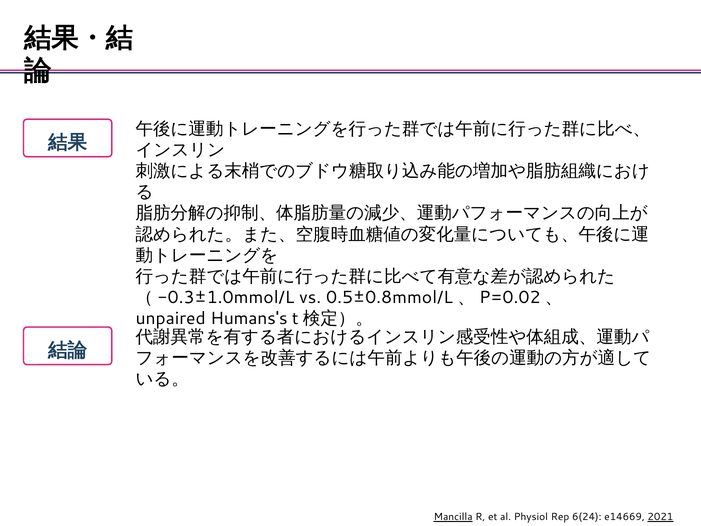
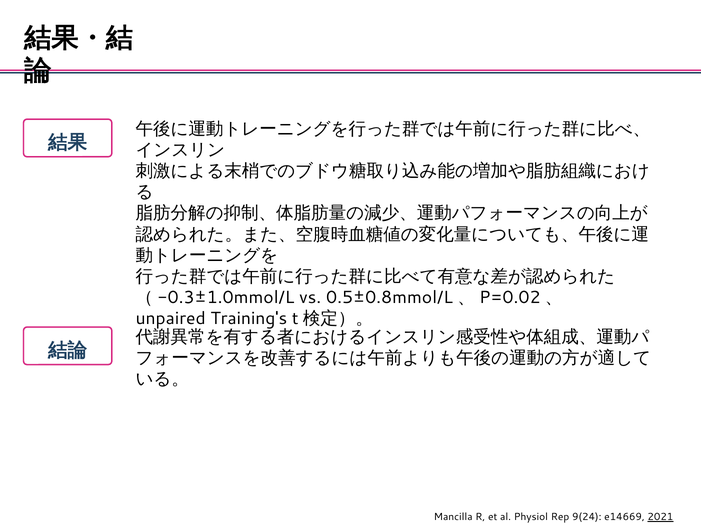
Humans's: Humans's -> Training's (249, 318)
Mancilla underline: present -> none (453, 517)
6(24: 6(24 -> 9(24 (587, 517)
